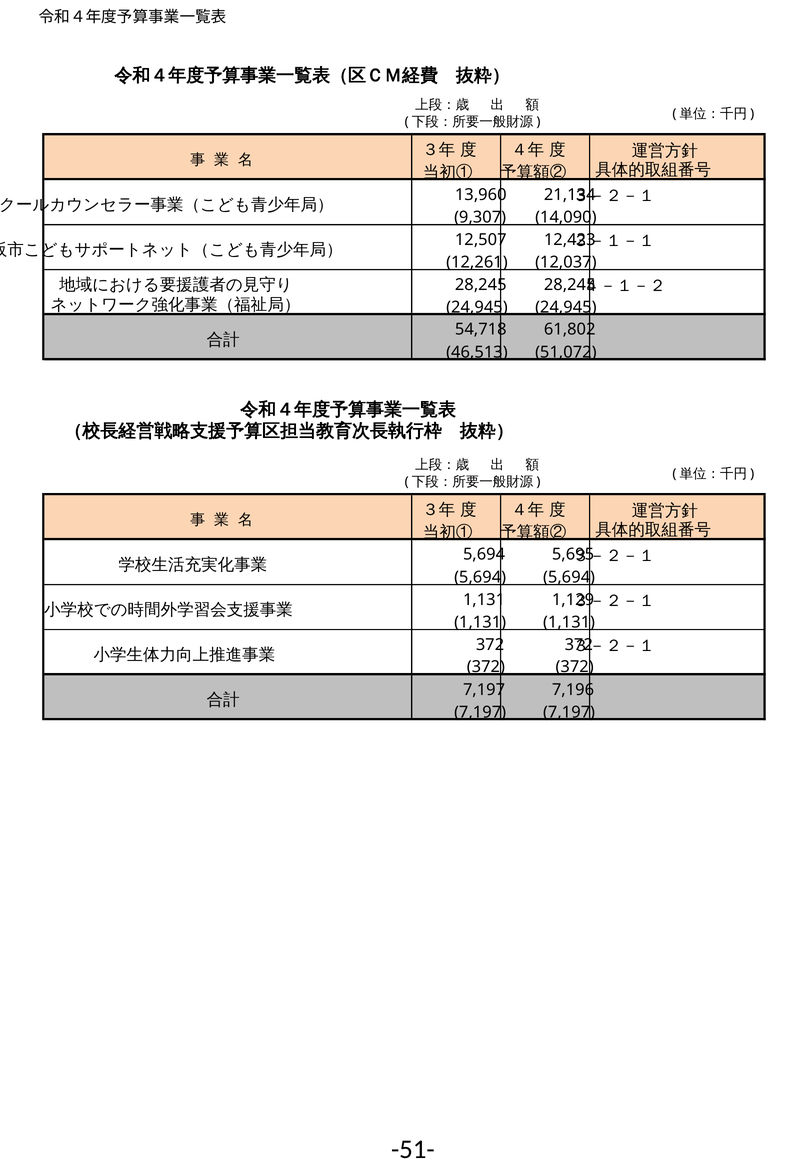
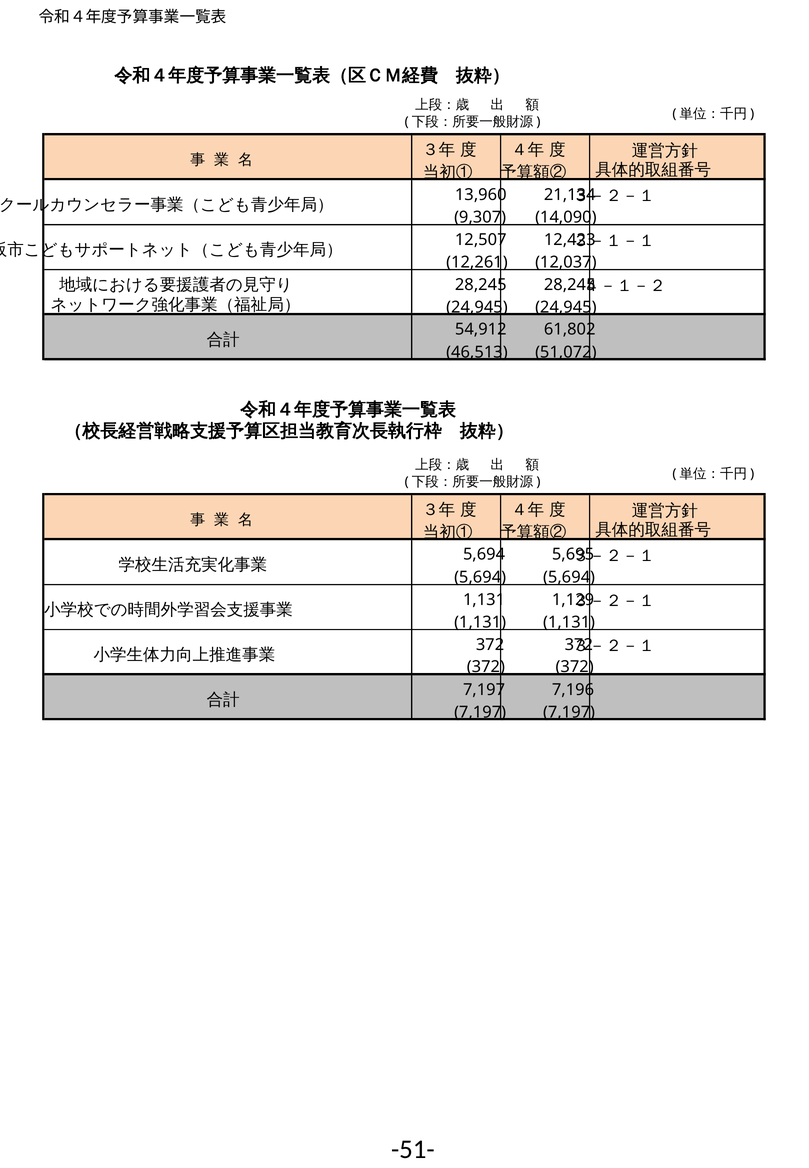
54,718: 54,718 -> 54,912 (481, 330)
